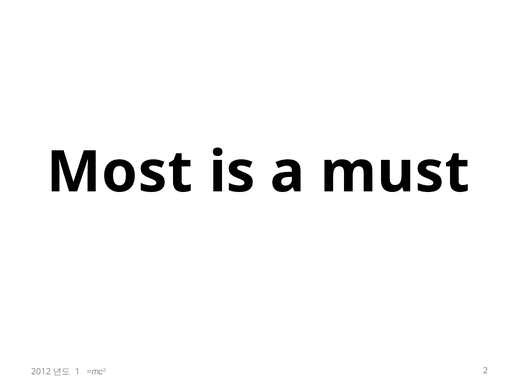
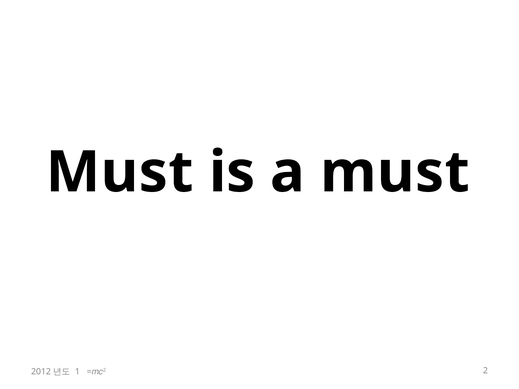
Most: Most -> Must (120, 172)
